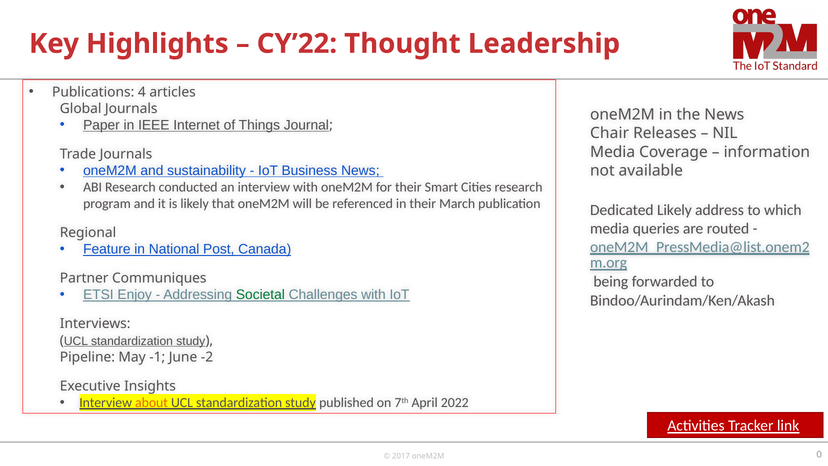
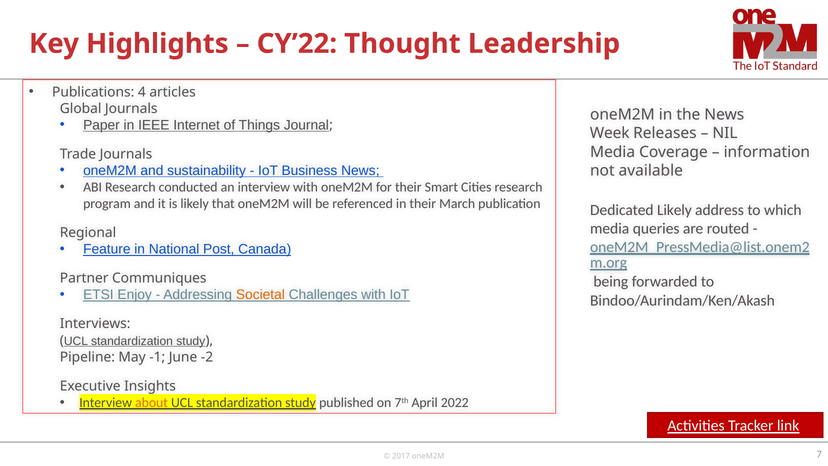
Chair: Chair -> Week (610, 133)
Societal colour: green -> orange (260, 295)
0: 0 -> 7 (819, 454)
